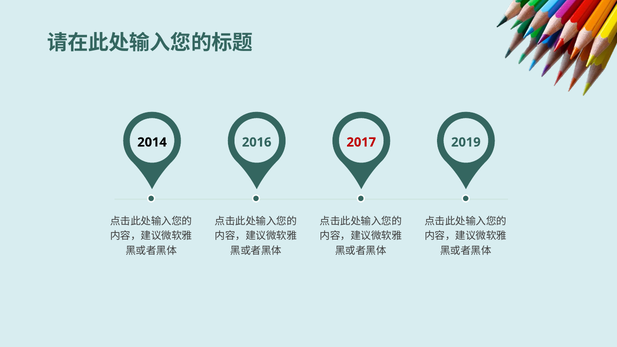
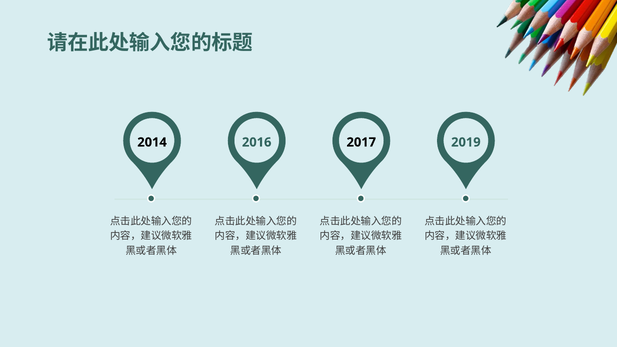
2017 colour: red -> black (361, 142)
